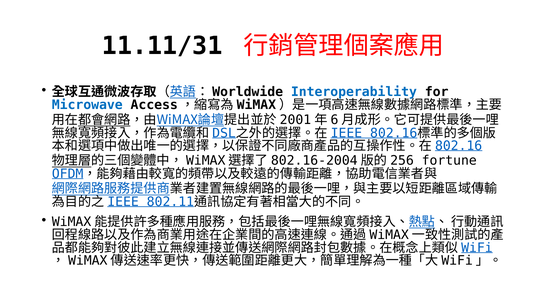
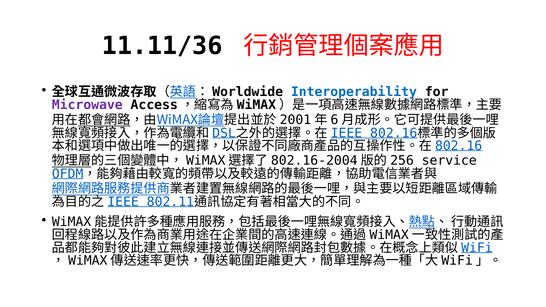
11.11/31: 11.11/31 -> 11.11/36 (162, 46)
Microwave colour: blue -> purple (87, 105)
fortune: fortune -> service (449, 161)
